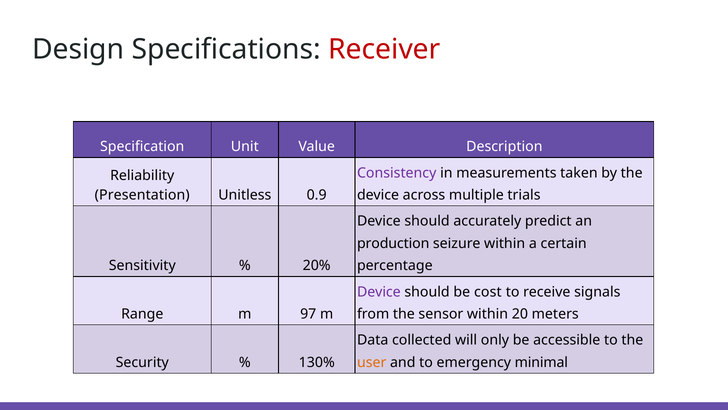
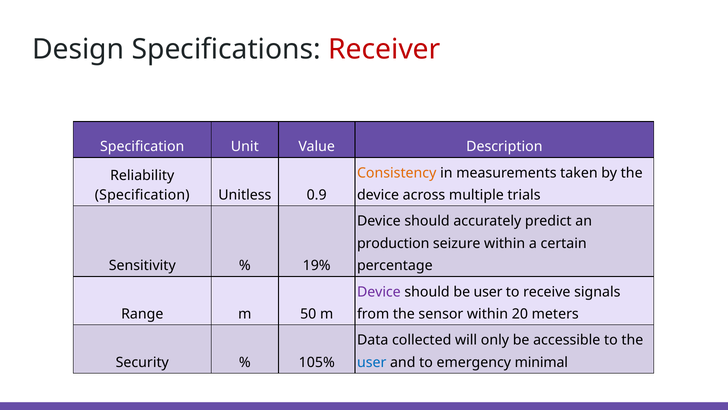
Consistency colour: purple -> orange (397, 173)
Presentation: Presentation -> Specification (142, 195)
20%: 20% -> 19% (317, 265)
be cost: cost -> user (488, 291)
97: 97 -> 50 (308, 314)
130%: 130% -> 105% (317, 362)
user colour: orange -> blue (372, 362)
